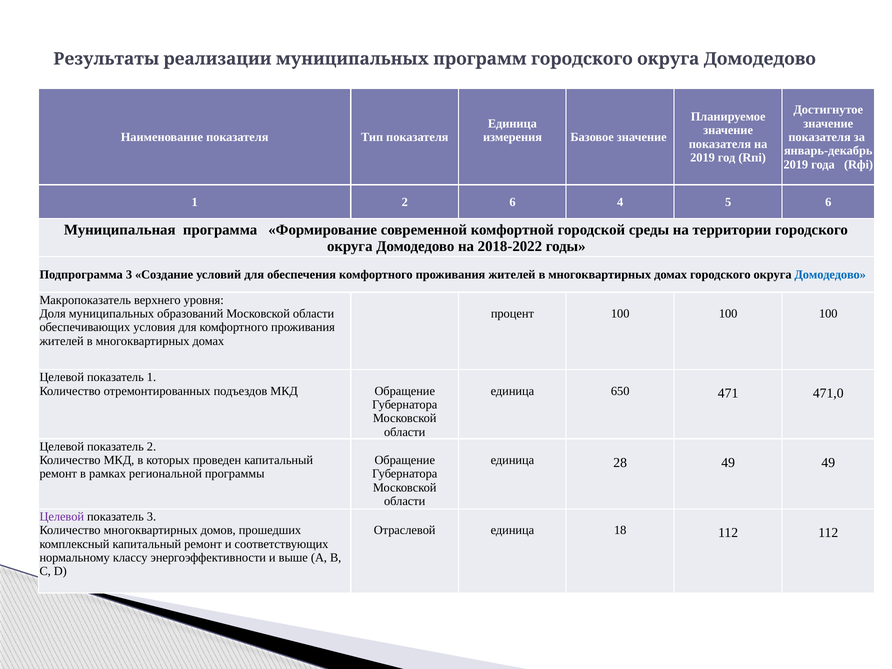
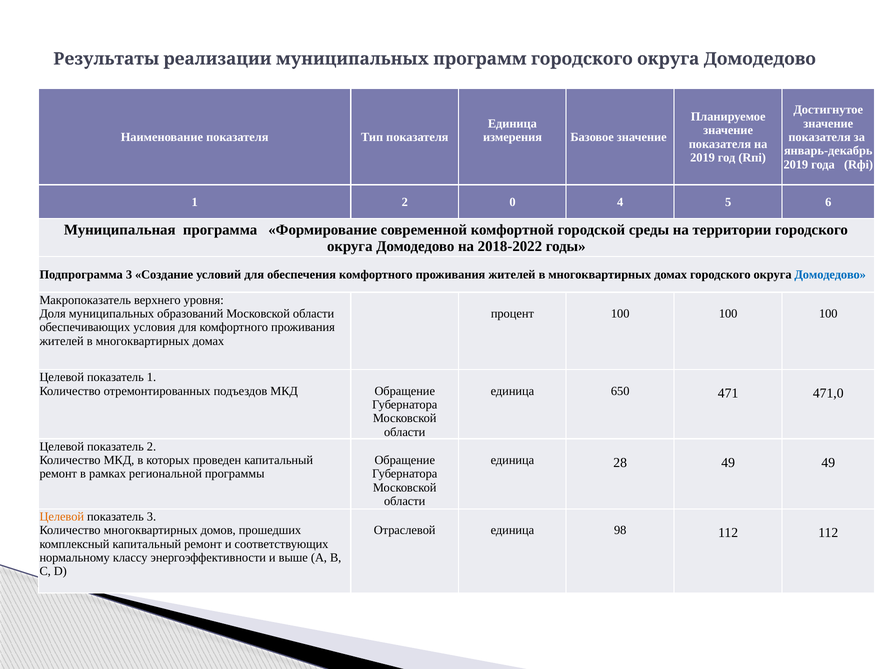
2 6: 6 -> 0 (512, 202)
Целевой colour: purple -> orange (62, 517)
18: 18 -> 98 (620, 530)
